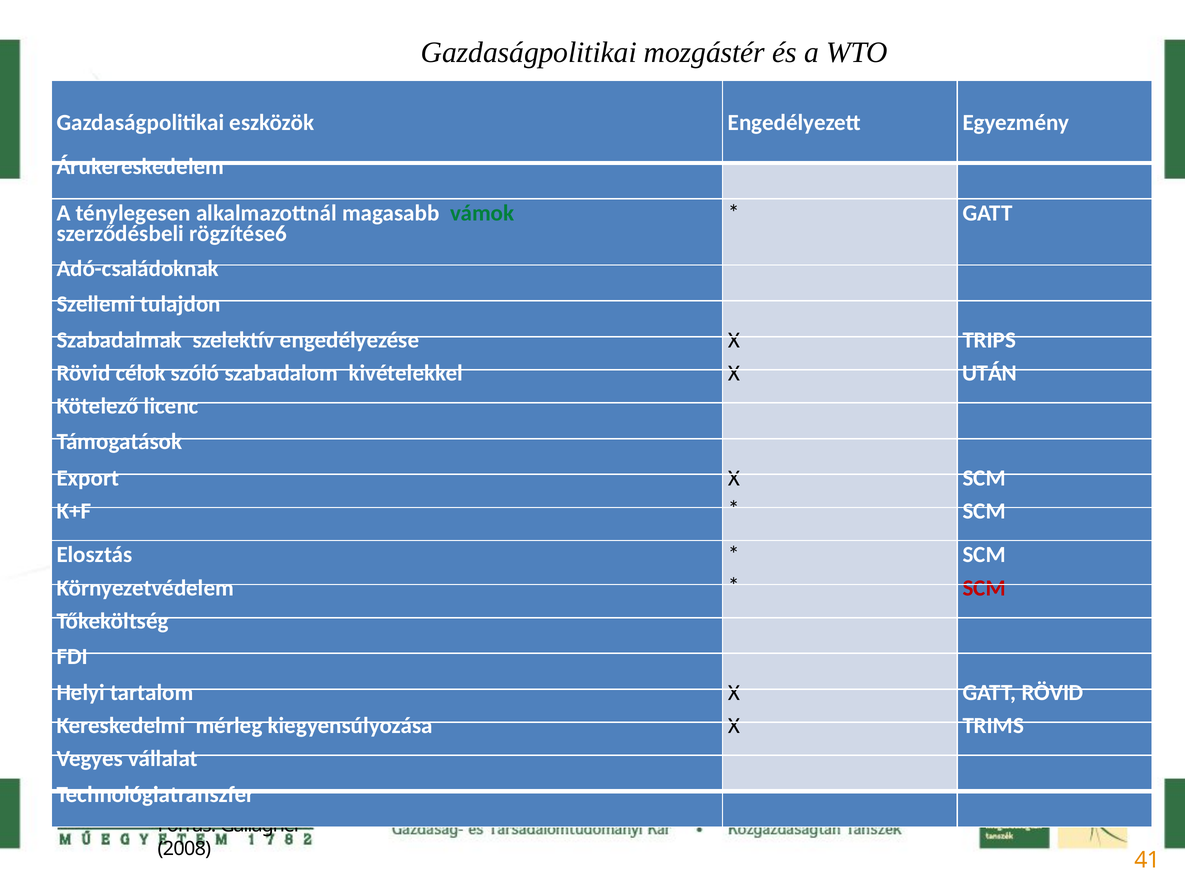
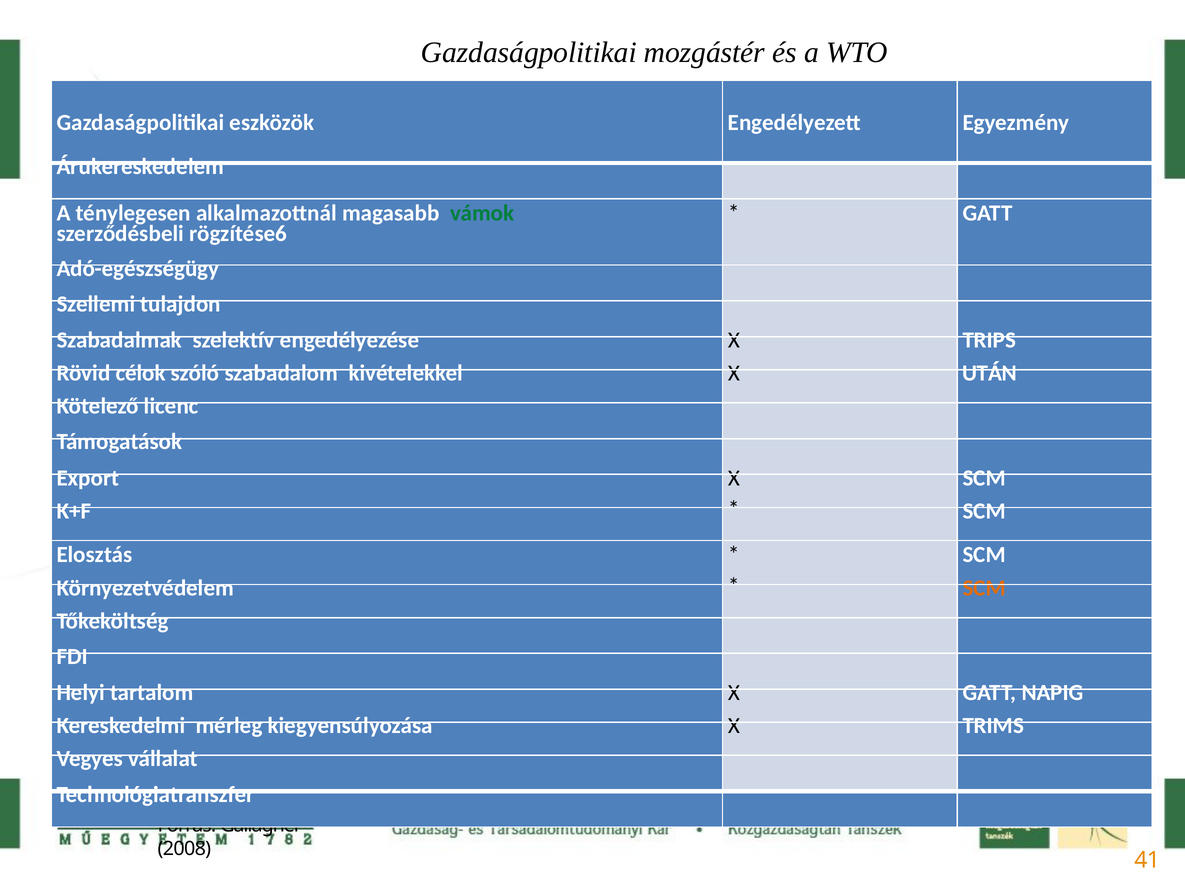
Adó-családoknak: Adó-családoknak -> Adó-egészségügy (138, 268)
SCM colour: red -> orange (984, 588)
GATT RÖVID: RÖVID -> NAPIG (1052, 693)
